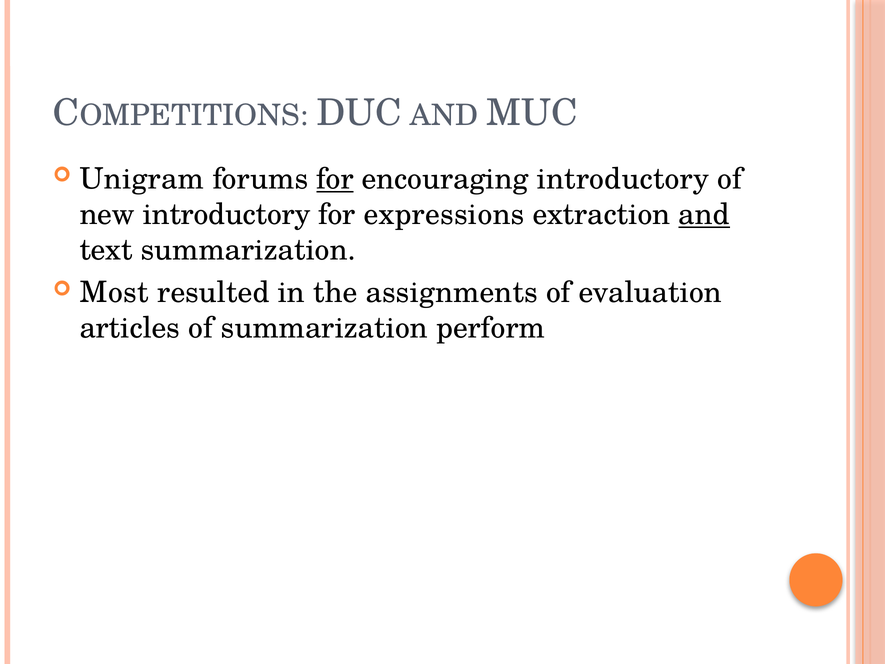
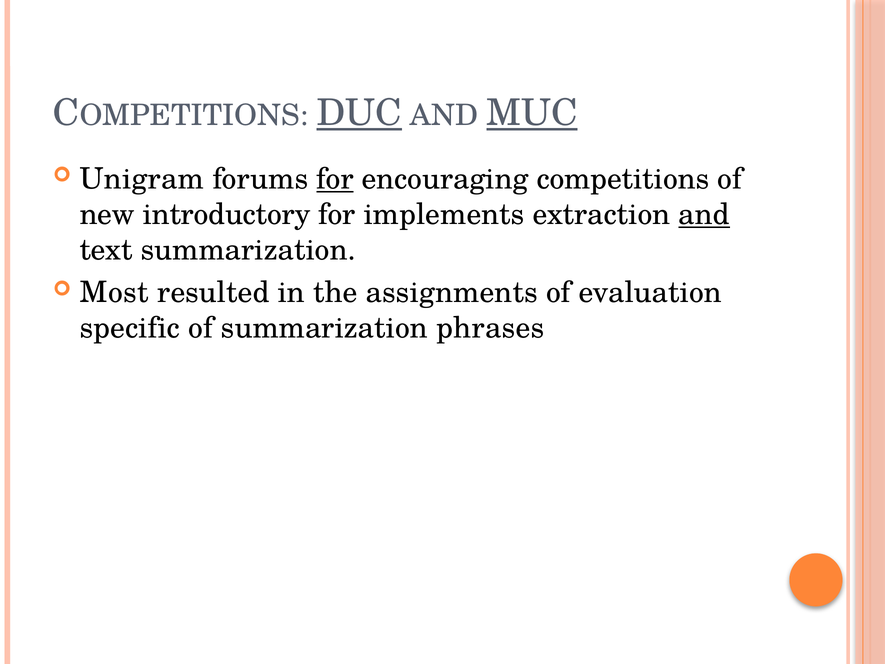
DUC underline: none -> present (359, 113)
MUC underline: none -> present (532, 113)
encouraging introductory: introductory -> competitions (623, 179)
expressions: expressions -> implements (444, 214)
articles: articles -> specific (130, 328)
perform: perform -> phrases (490, 328)
